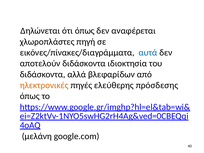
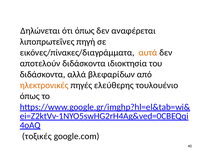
χλωροπλάστες: χλωροπλάστες -> λιποπρωτεΐνες (47, 42)
αυτά colour: blue -> orange (148, 53)
πρόσδεσης: πρόσδεσης -> τουλουένιο (157, 85)
μελάνη: μελάνη -> τοξικές (37, 136)
